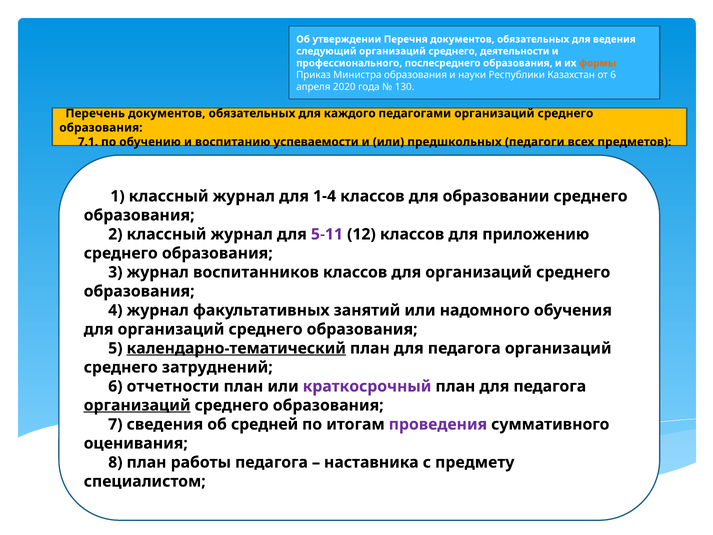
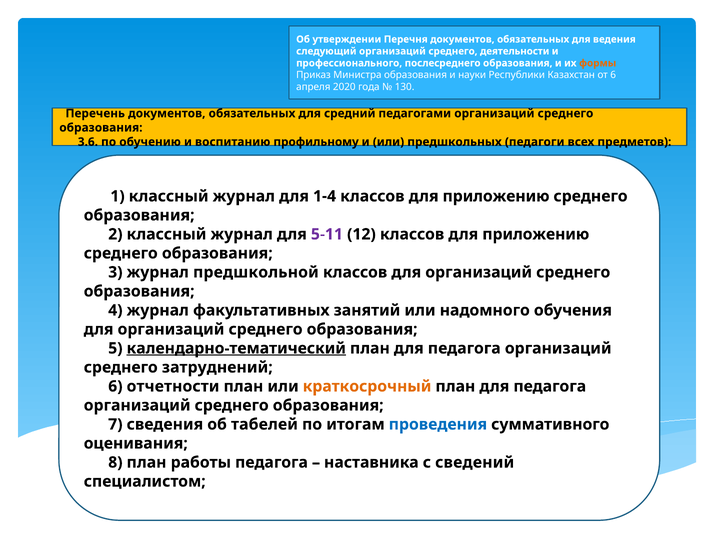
каждого: каждого -> средний (350, 113)
7.1: 7.1 -> 3.6 (88, 142)
успеваемости: успеваемости -> профильному (316, 142)
1-4 классов для образовании: образовании -> приложению (496, 196)
воспитанников: воспитанников -> предшкольной (256, 272)
краткосрочный colour: purple -> orange (367, 386)
организаций underline: present -> none (137, 405)
средней: средней -> табелей (264, 424)
проведения colour: purple -> blue (438, 424)
предмету: предмету -> сведений (475, 462)
